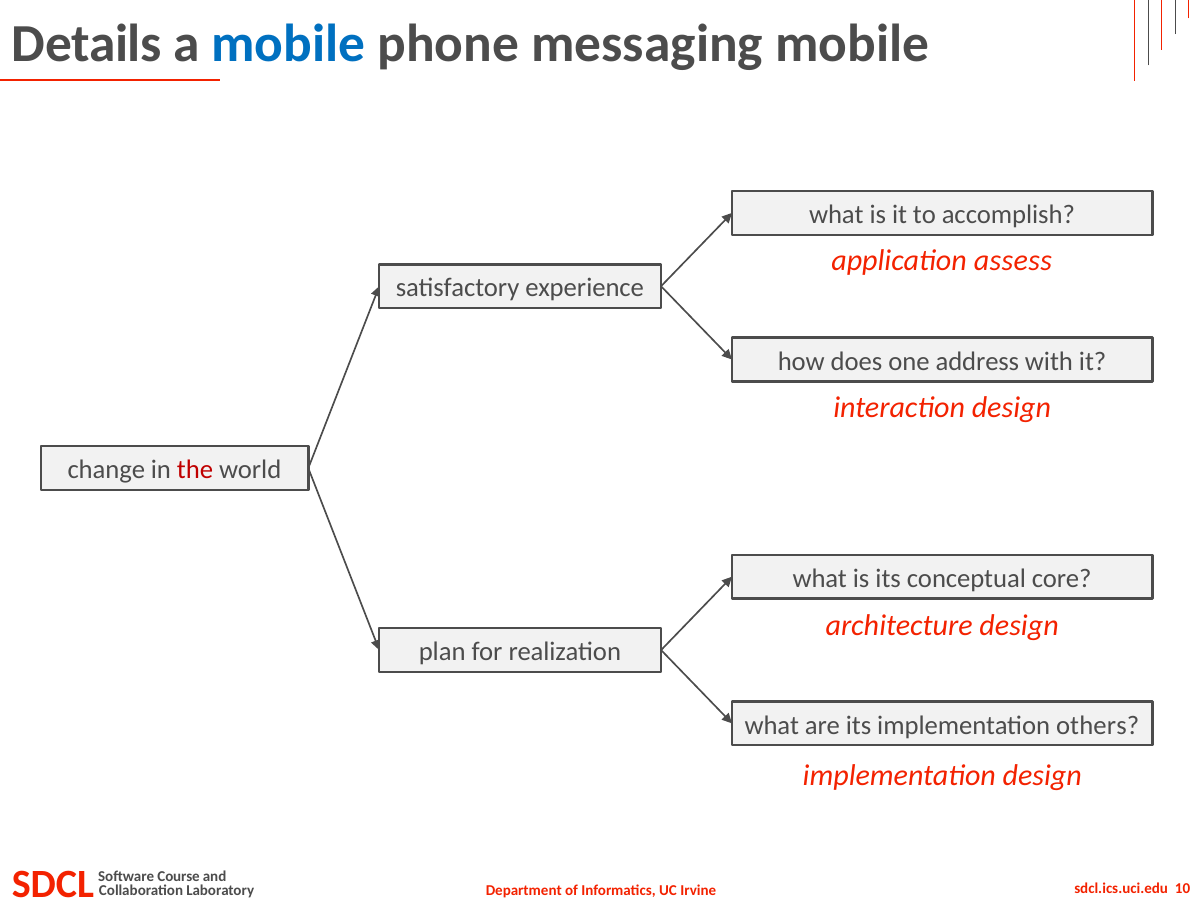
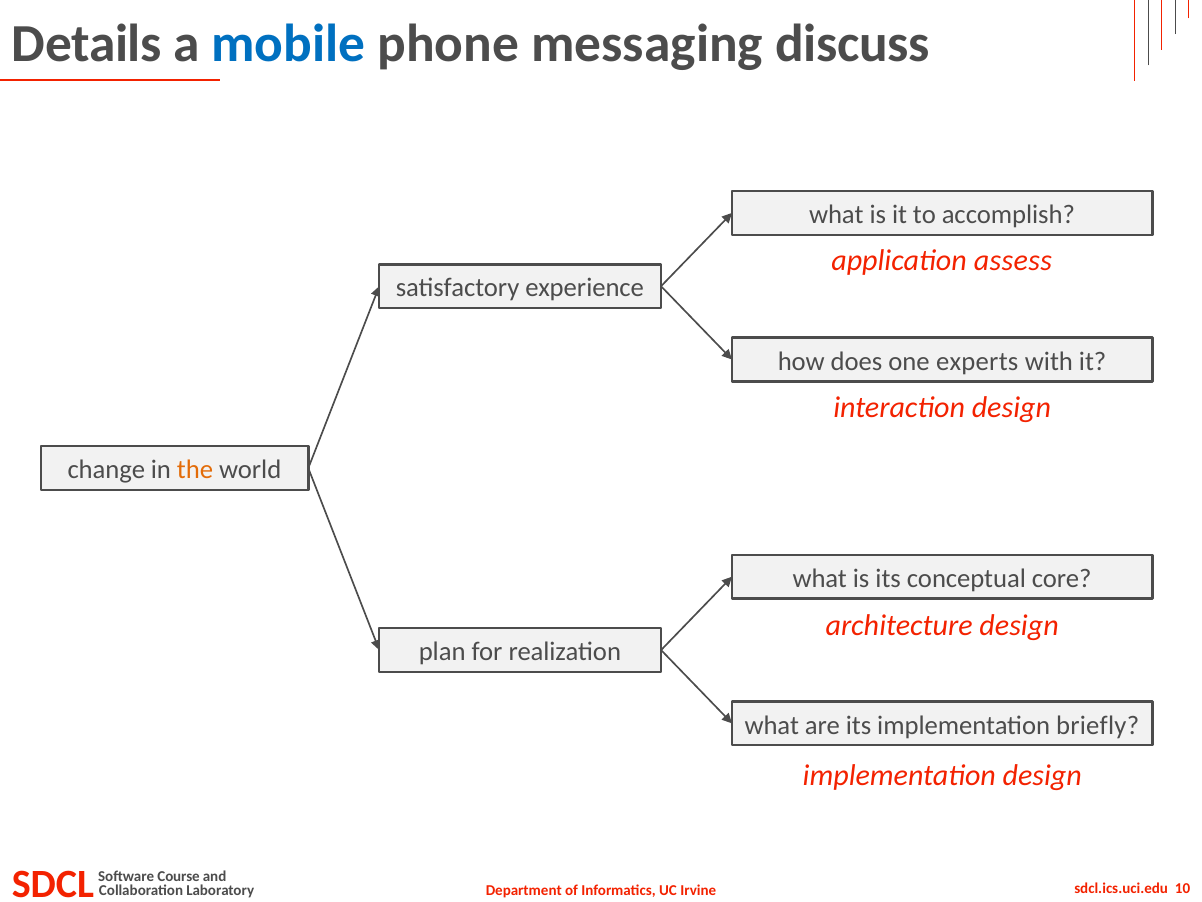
messaging mobile: mobile -> discuss (853, 44)
address: address -> experts (977, 361)
the colour: red -> orange (195, 470)
others: others -> briefly (1098, 725)
